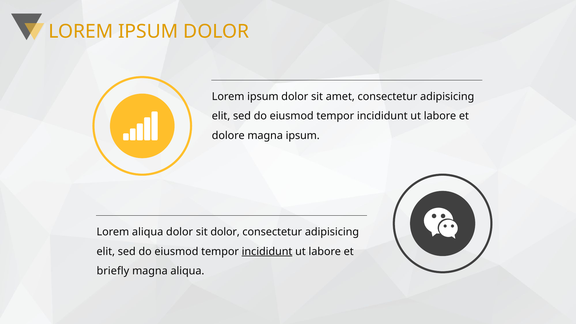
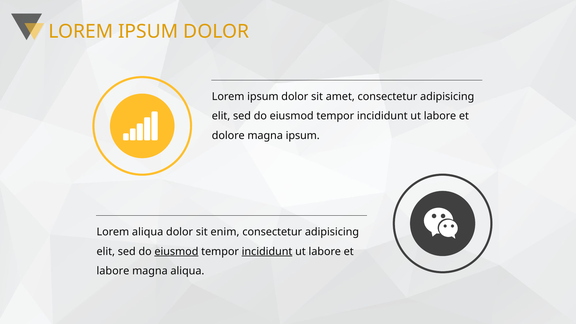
sit dolor: dolor -> enim (225, 232)
eiusmod underline: none -> present (176, 251)
briefly: briefly -> labore (113, 271)
